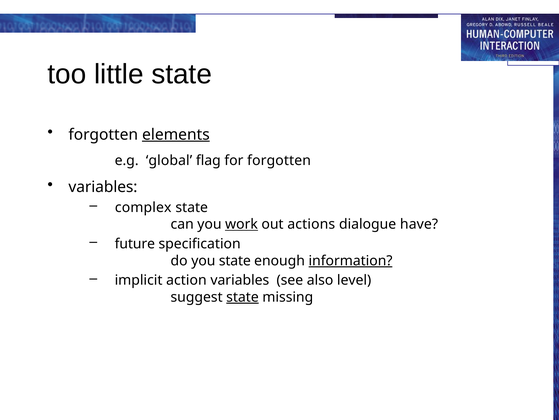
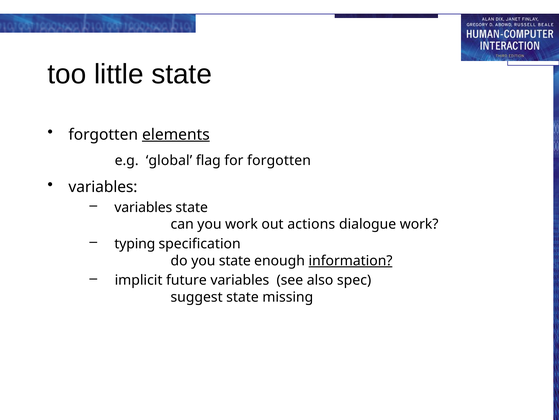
complex: complex -> variables (143, 207)
work underline: present -> none (241, 224)
dialogue have: have -> work (419, 224)
future: future -> typing (135, 244)
action: action -> future (186, 280)
level: level -> spec (354, 280)
state underline: present -> none (242, 297)
